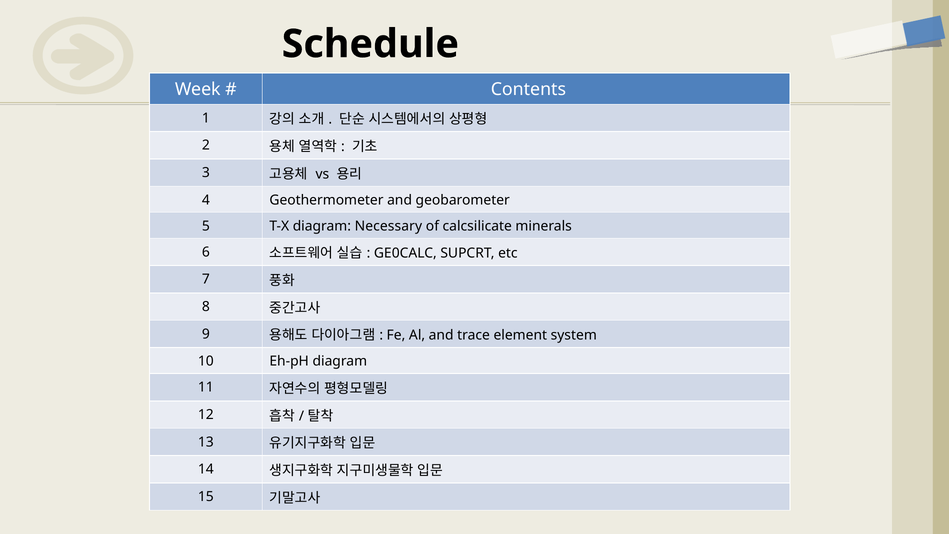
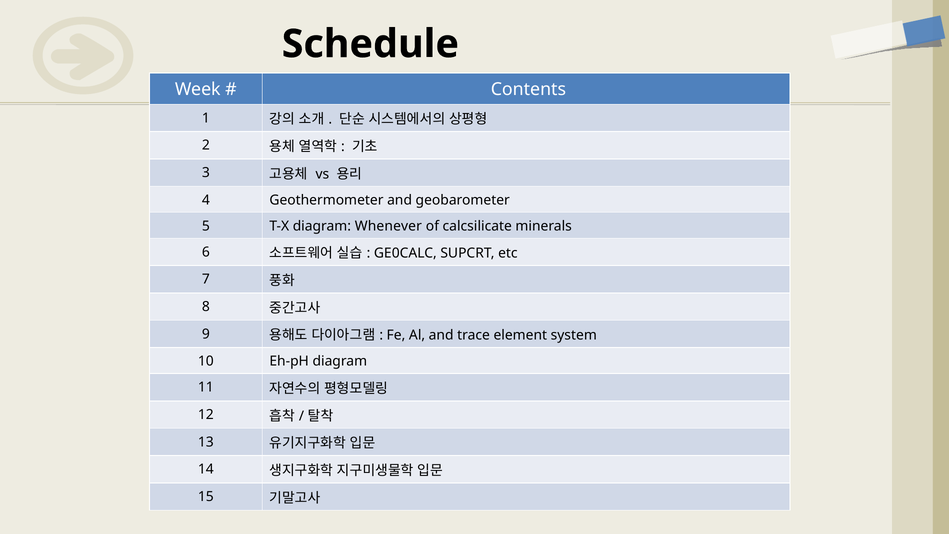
Necessary: Necessary -> Whenever (388, 226)
